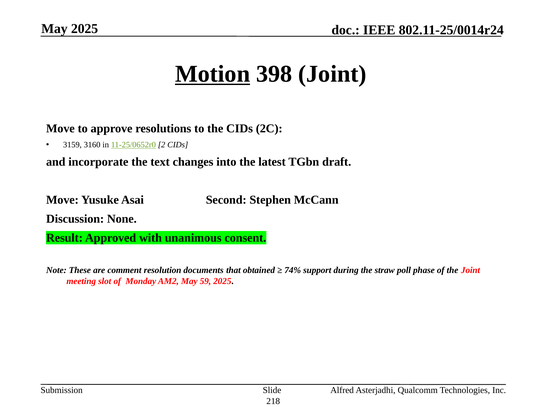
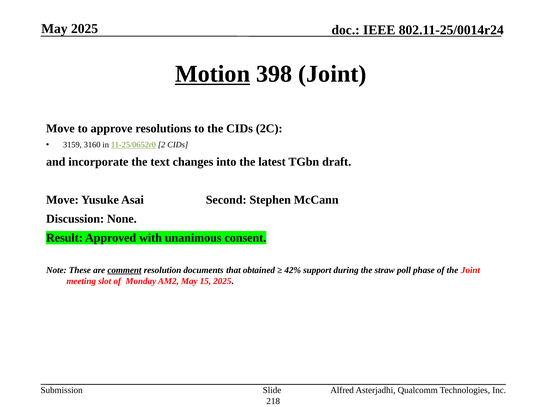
comment underline: none -> present (124, 270)
74%: 74% -> 42% (293, 270)
59: 59 -> 15 (205, 281)
